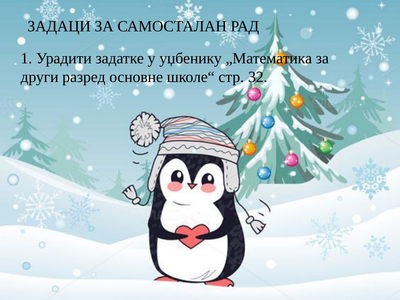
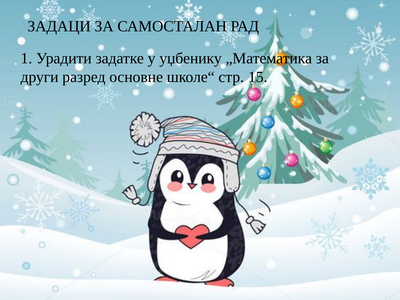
32: 32 -> 15 (258, 77)
